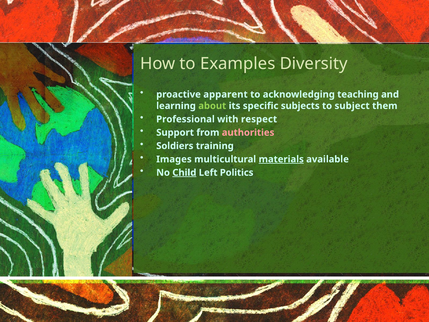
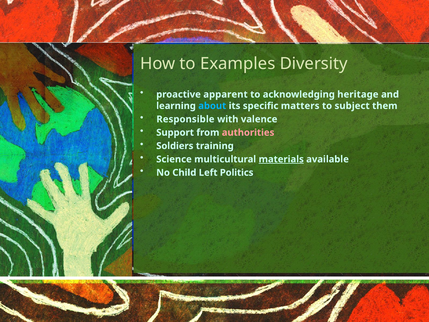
teaching: teaching -> heritage (358, 94)
about colour: light green -> light blue (212, 106)
subjects: subjects -> matters (300, 106)
Professional: Professional -> Responsible (185, 119)
respect: respect -> valence (259, 119)
Images: Images -> Science (174, 159)
Child underline: present -> none (184, 172)
